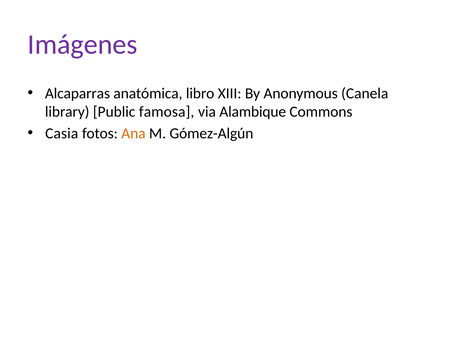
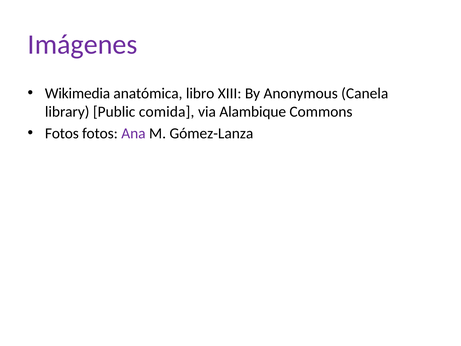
Alcaparras: Alcaparras -> Wikimedia (78, 93)
famosa: famosa -> comida (167, 112)
Casia: Casia -> Fotos (62, 133)
Ana colour: orange -> purple (133, 133)
Gómez-Algún: Gómez-Algún -> Gómez-Lanza (211, 133)
